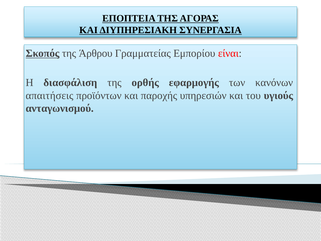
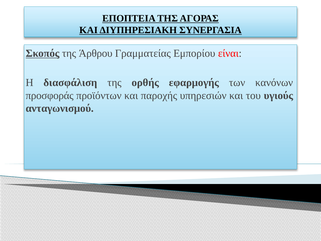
απαιτήσεις: απαιτήσεις -> προσφοράς (50, 95)
